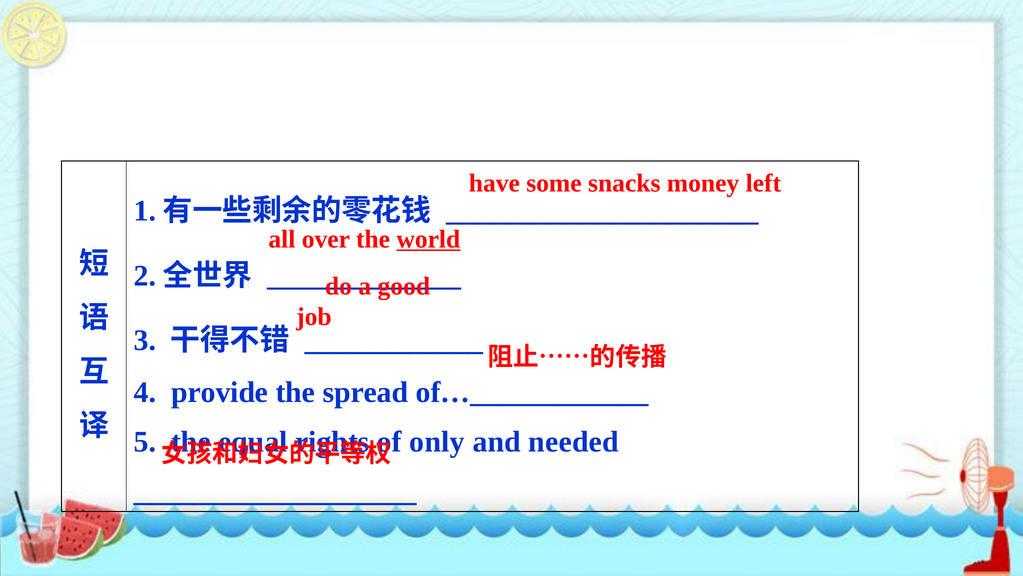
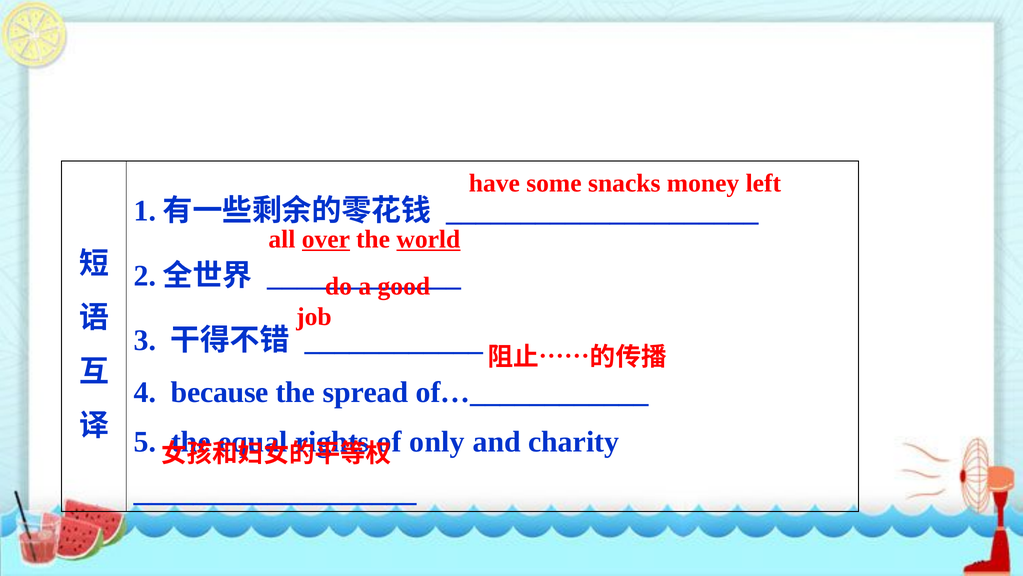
over underline: none -> present (326, 239)
provide: provide -> because (220, 392)
needed: needed -> charity (574, 441)
